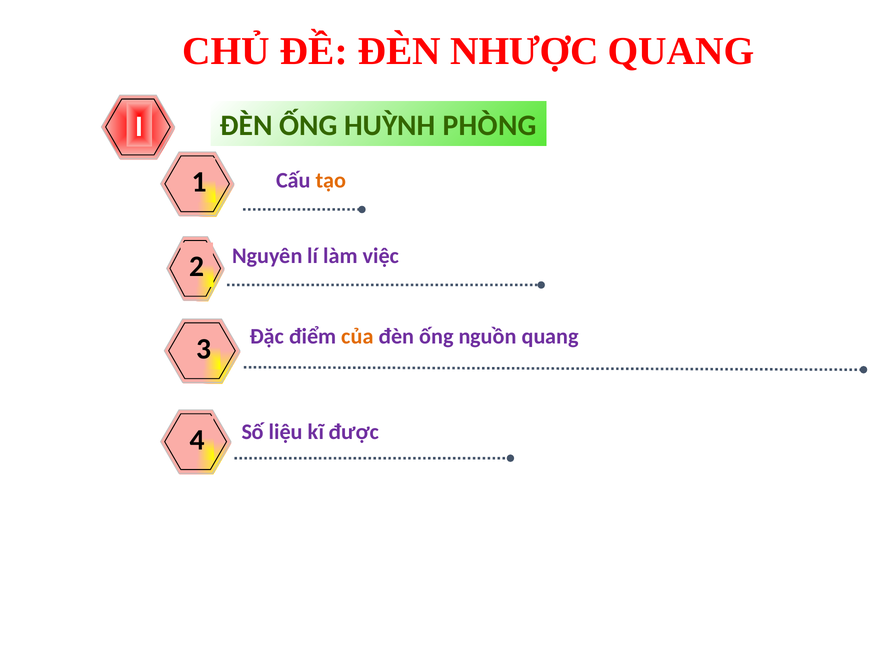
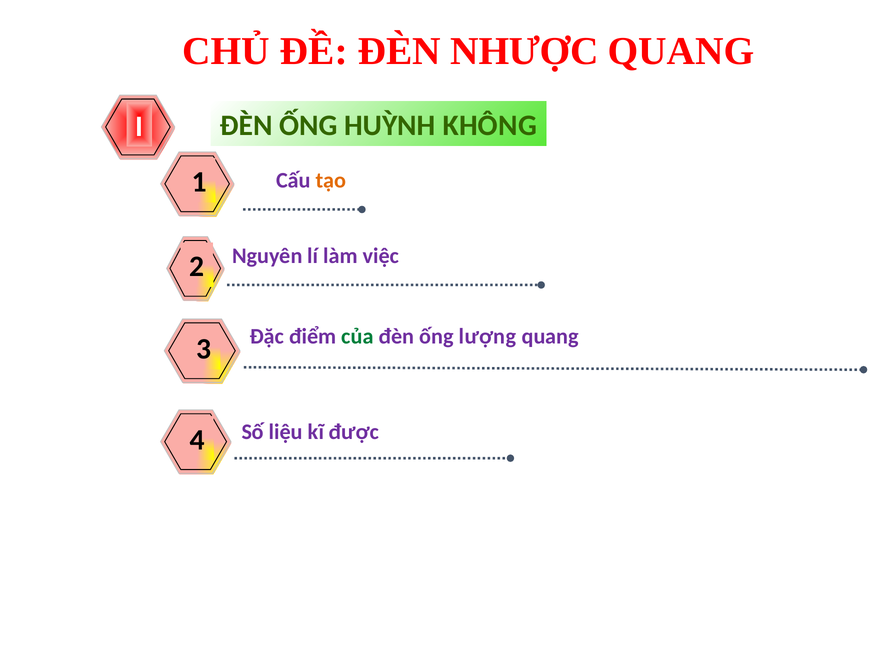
PHÒNG: PHÒNG -> KHÔNG (490, 126)
của colour: orange -> green (358, 336)
nguồn: nguồn -> lượng (488, 336)
